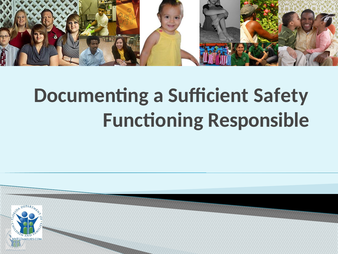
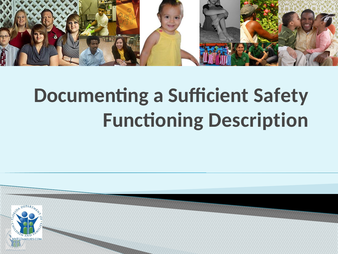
Responsible: Responsible -> Description (258, 120)
